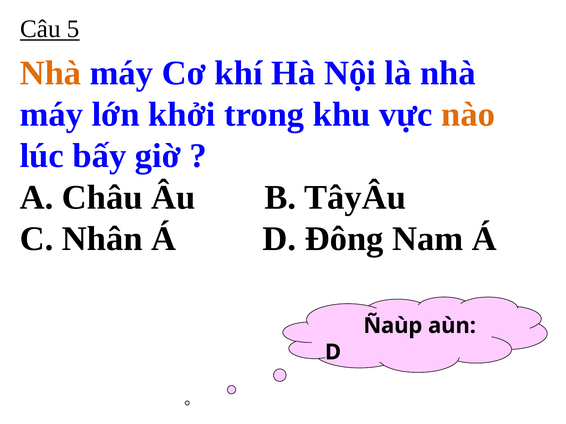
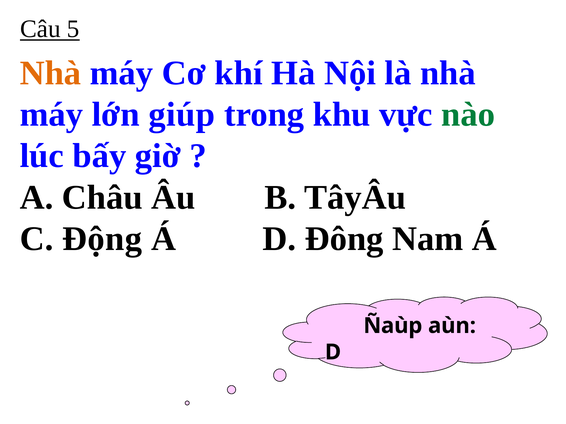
khởi: khởi -> giúp (182, 115)
nào colour: orange -> green (468, 115)
Nhân: Nhân -> Động (102, 239)
